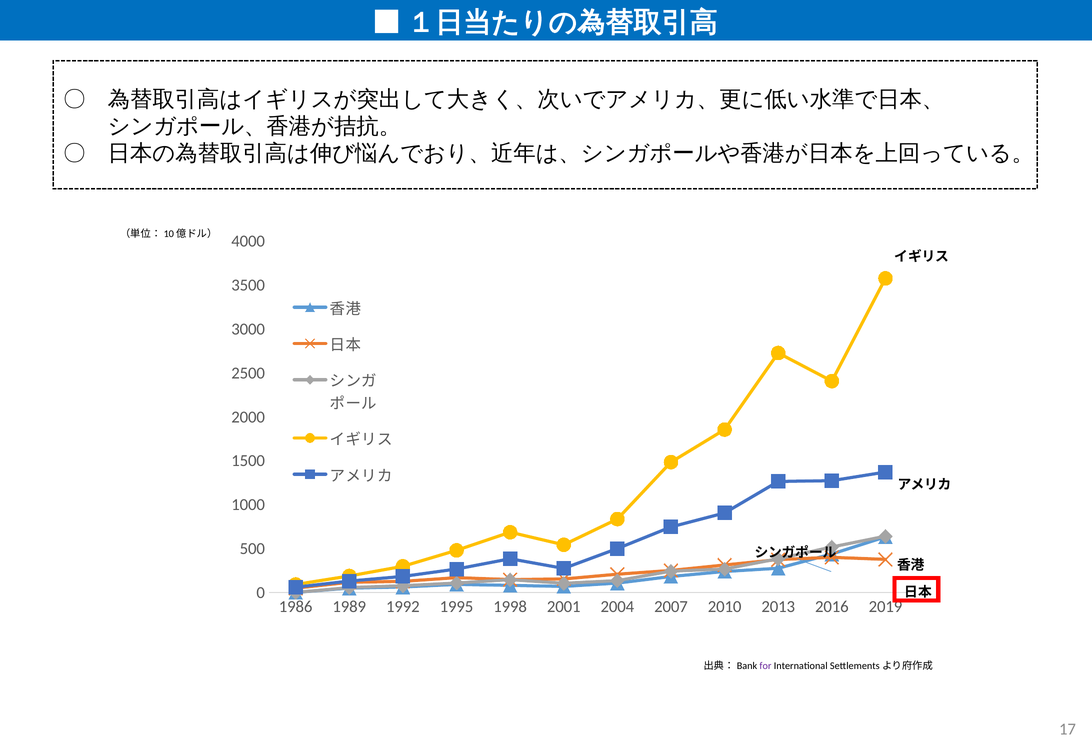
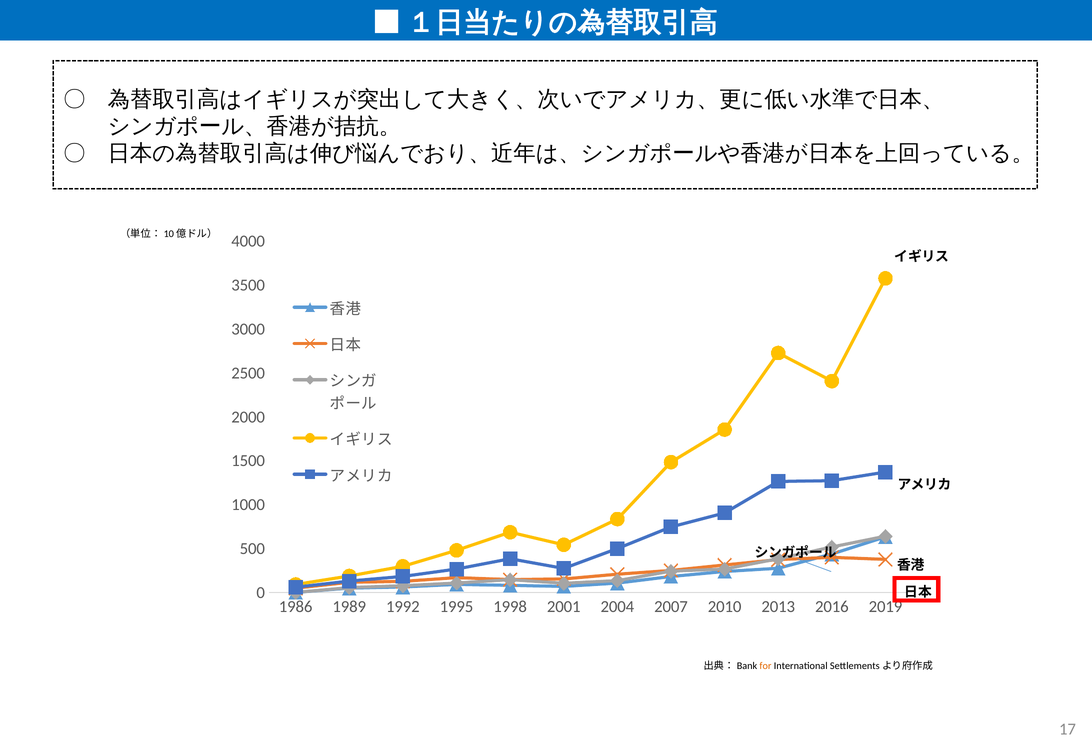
for colour: purple -> orange (765, 666)
